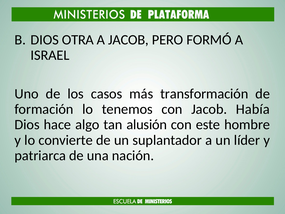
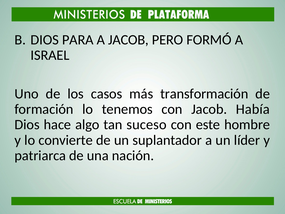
OTRA: OTRA -> PARA (78, 40)
alusión: alusión -> suceso (147, 125)
